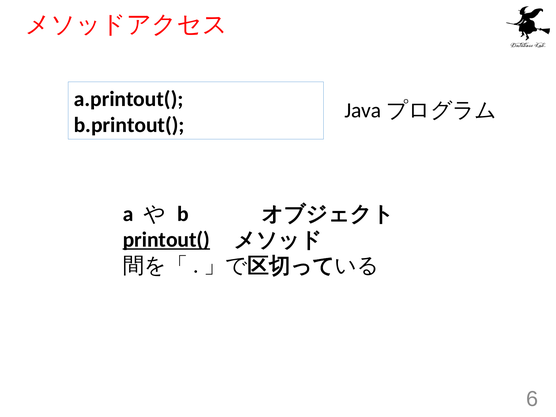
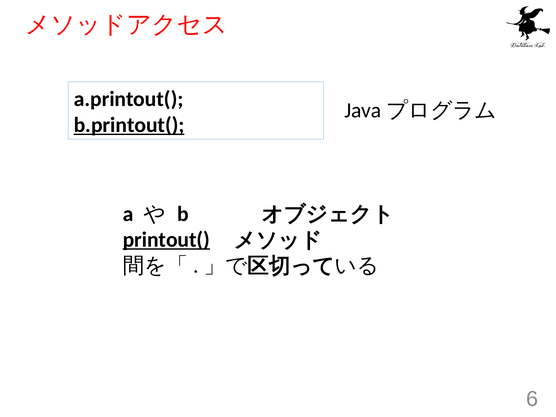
b.printout( underline: none -> present (129, 125)
